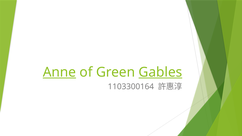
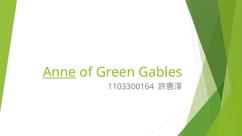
Gables underline: present -> none (160, 72)
